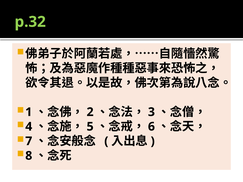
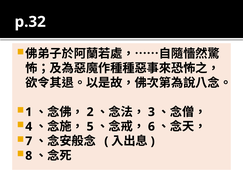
p.32 colour: light green -> white (30, 22)
